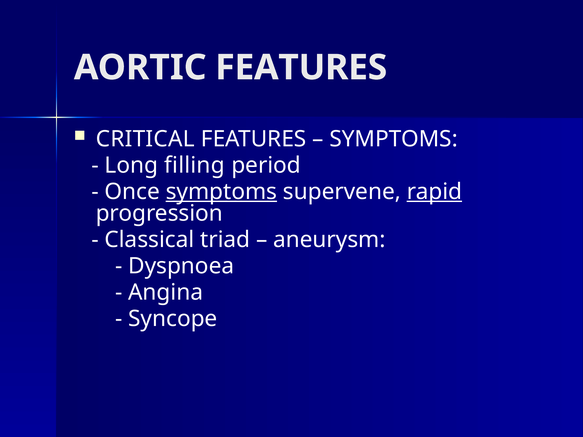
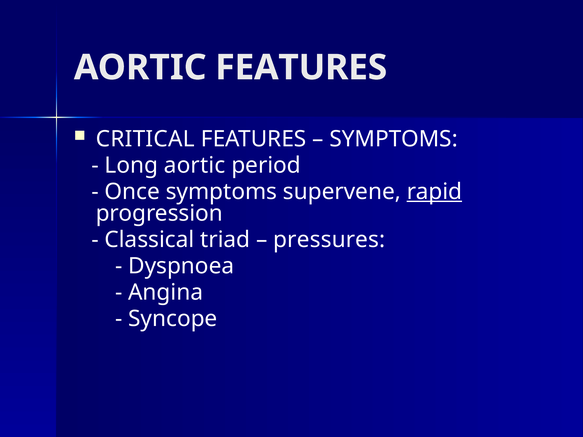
Long filling: filling -> aortic (195, 165)
symptoms underline: present -> none (221, 192)
aneurysm: aneurysm -> pressures (329, 240)
